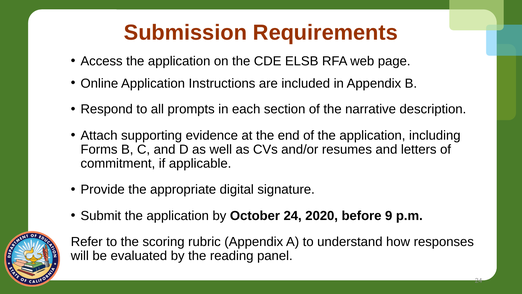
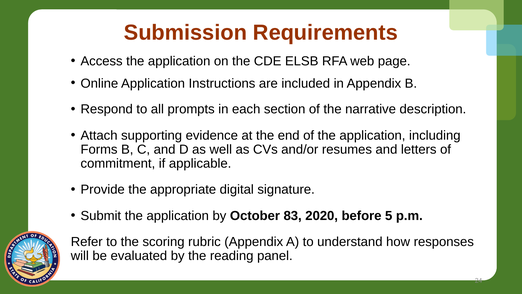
October 24: 24 -> 83 (293, 215)
9: 9 -> 5 (389, 215)
